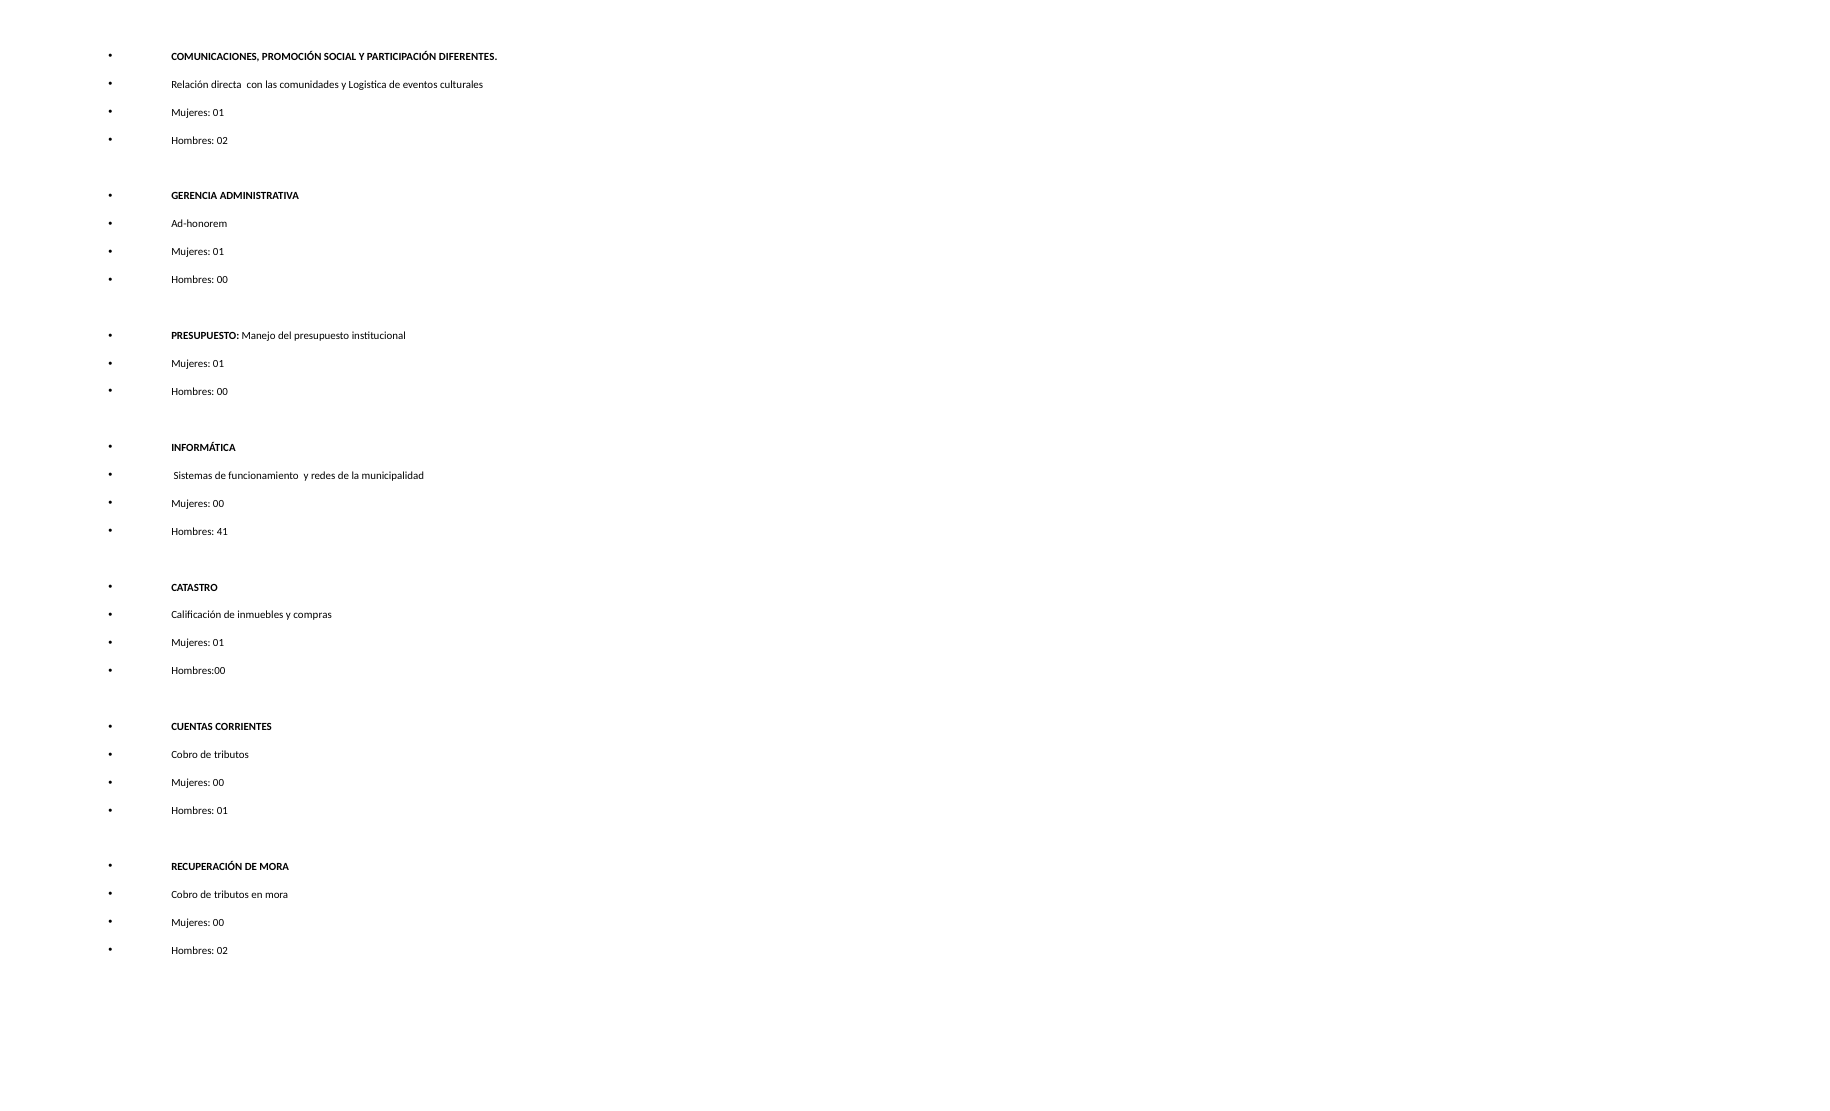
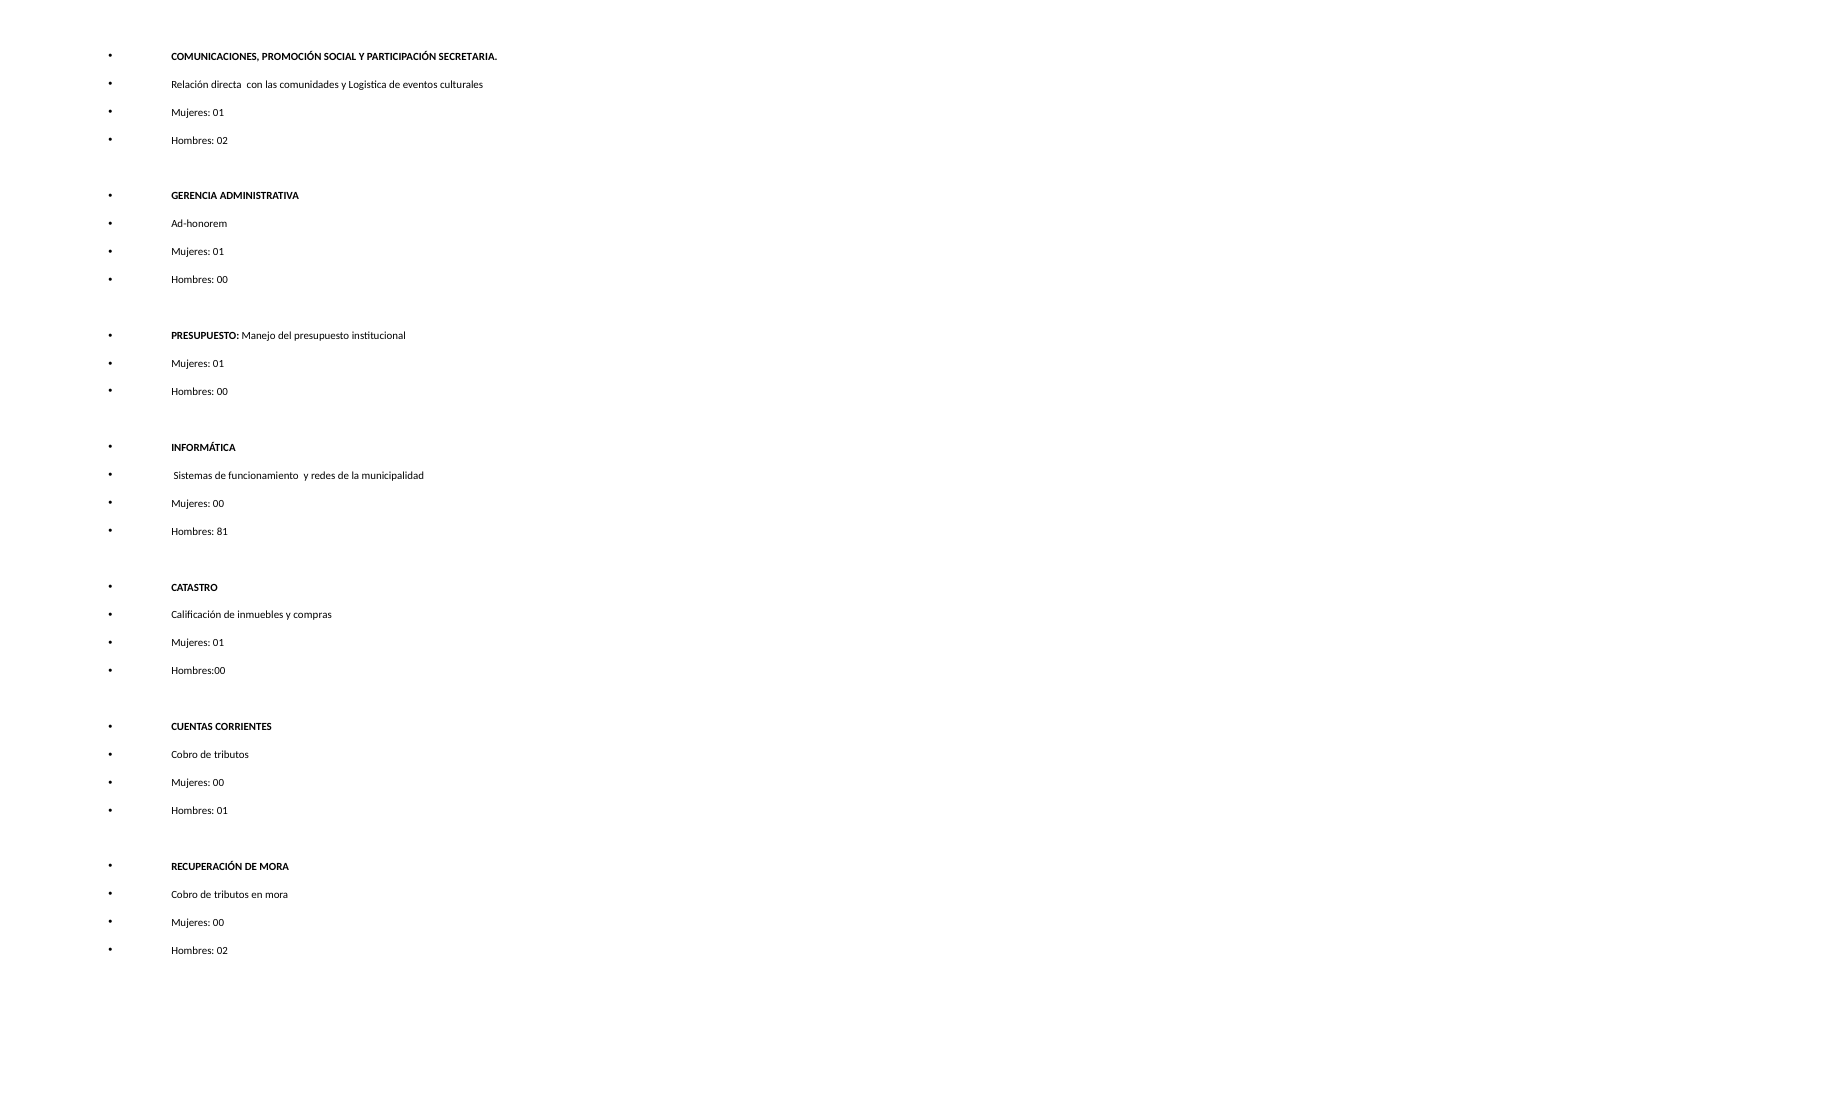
DIFERENTES: DIFERENTES -> SECRETARIA (468, 57)
41: 41 -> 81 (222, 532)
